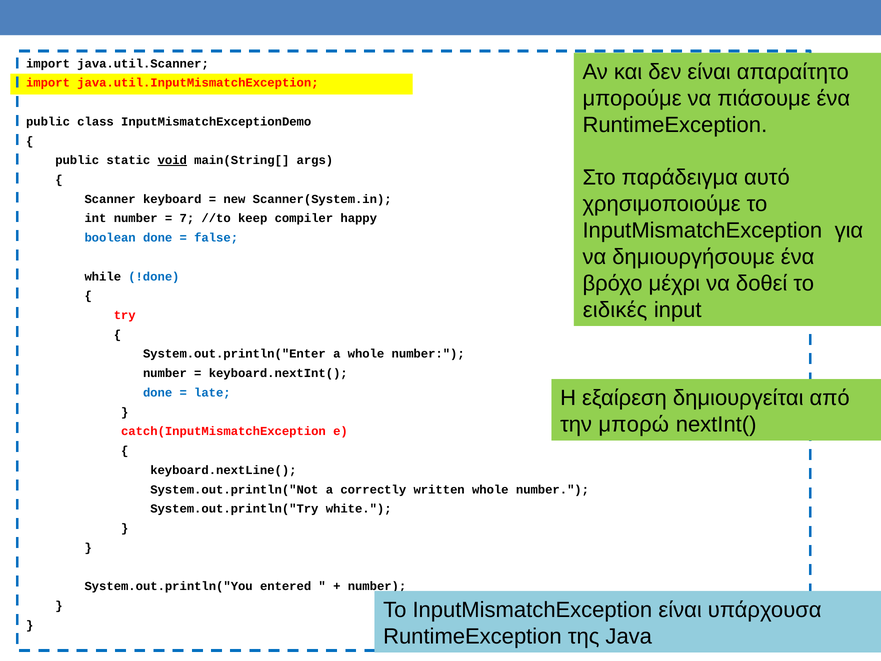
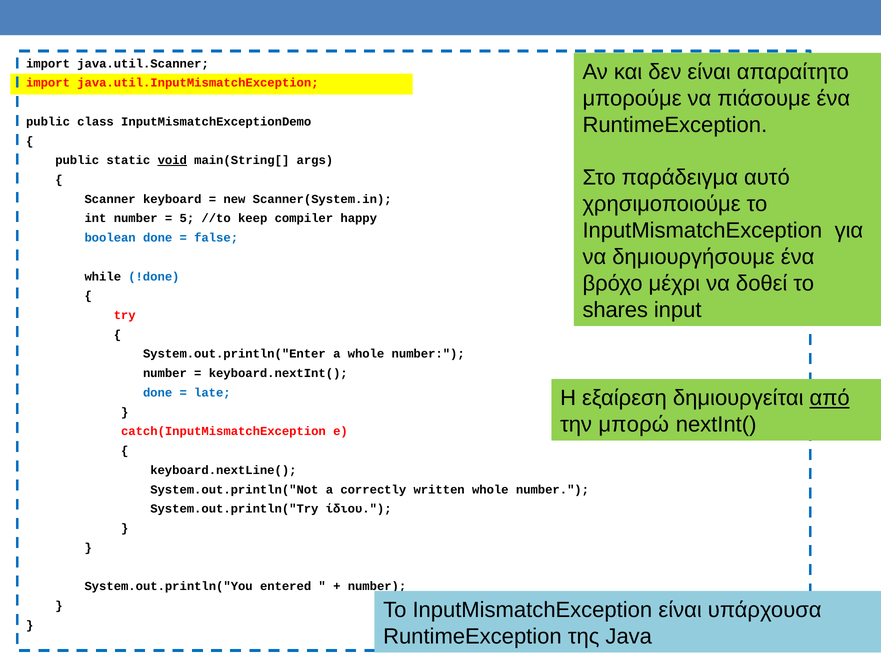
7: 7 -> 5 (187, 218)
ειδικές: ειδικές -> shares (615, 310)
από underline: none -> present (830, 398)
white: white -> ίδιου (359, 509)
